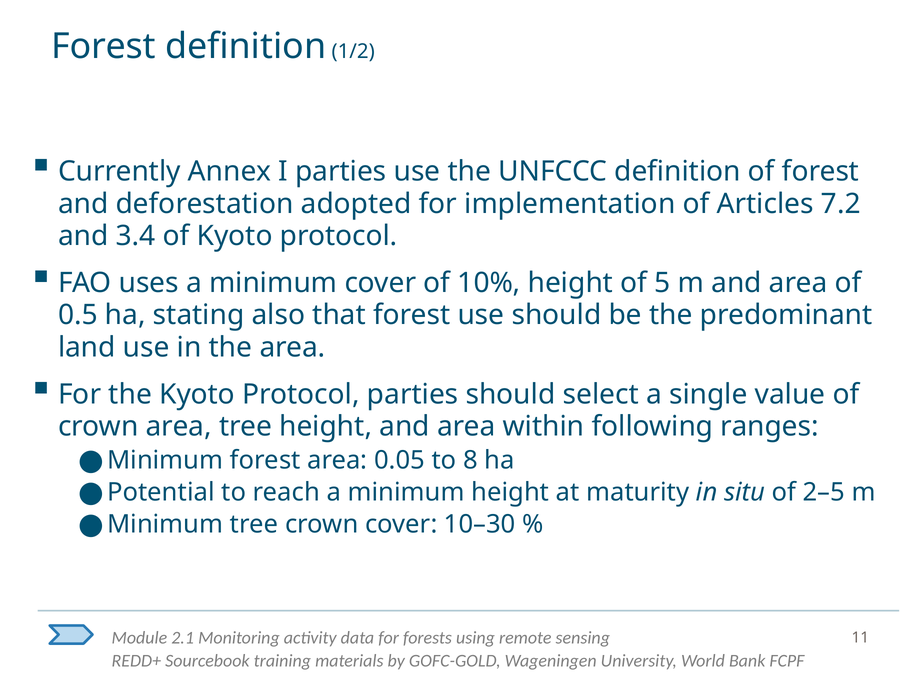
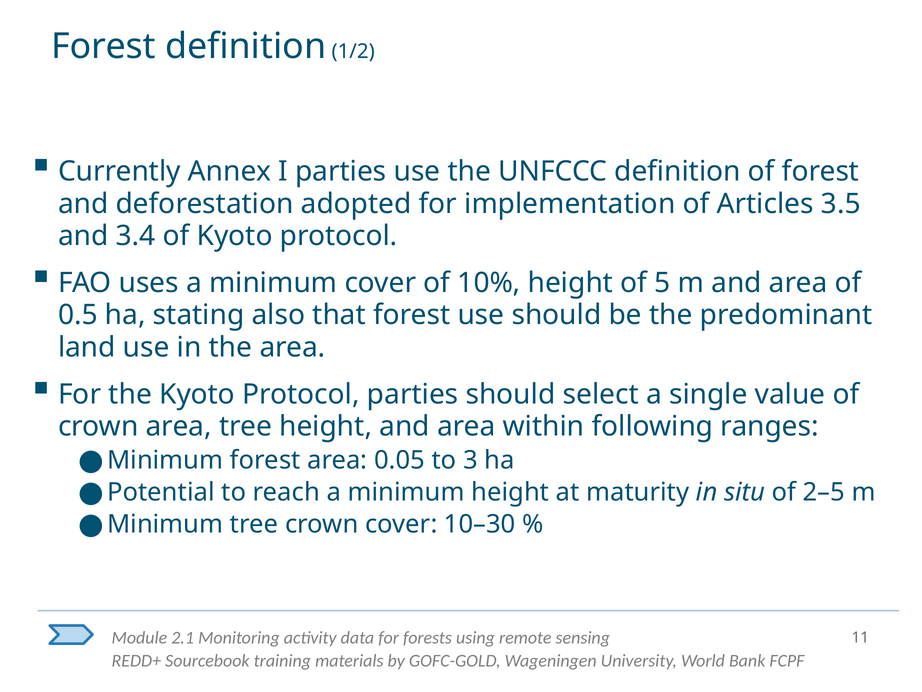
7.2: 7.2 -> 3.5 (841, 204)
8: 8 -> 3 (470, 460)
